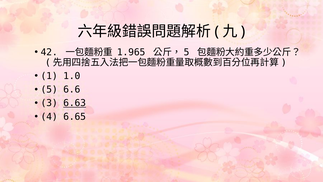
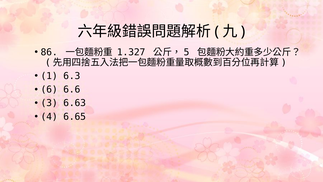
42: 42 -> 86 (49, 52)
1.965: 1.965 -> 1.327 (131, 52)
1.0: 1.0 -> 6.3 (72, 76)
5: 5 -> 6 (49, 89)
6.63 underline: present -> none (75, 103)
